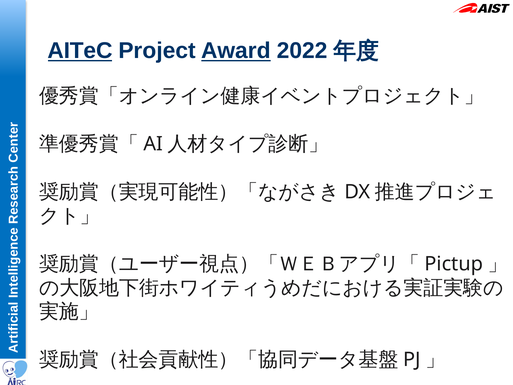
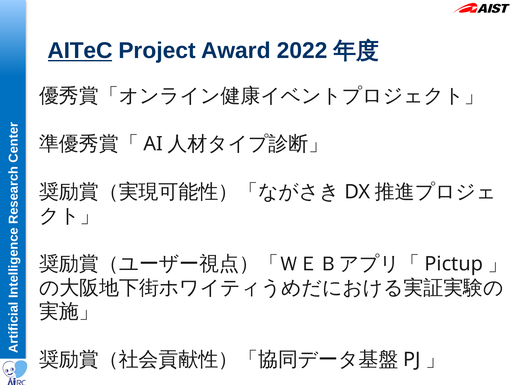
Award underline: present -> none (236, 51)
